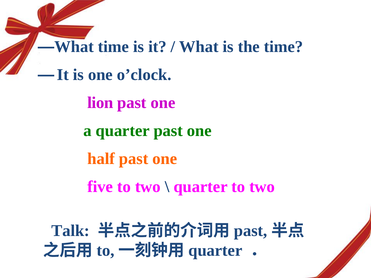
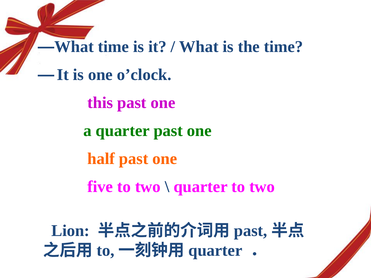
lion: lion -> this (100, 103)
Talk: Talk -> Lion (71, 231)
